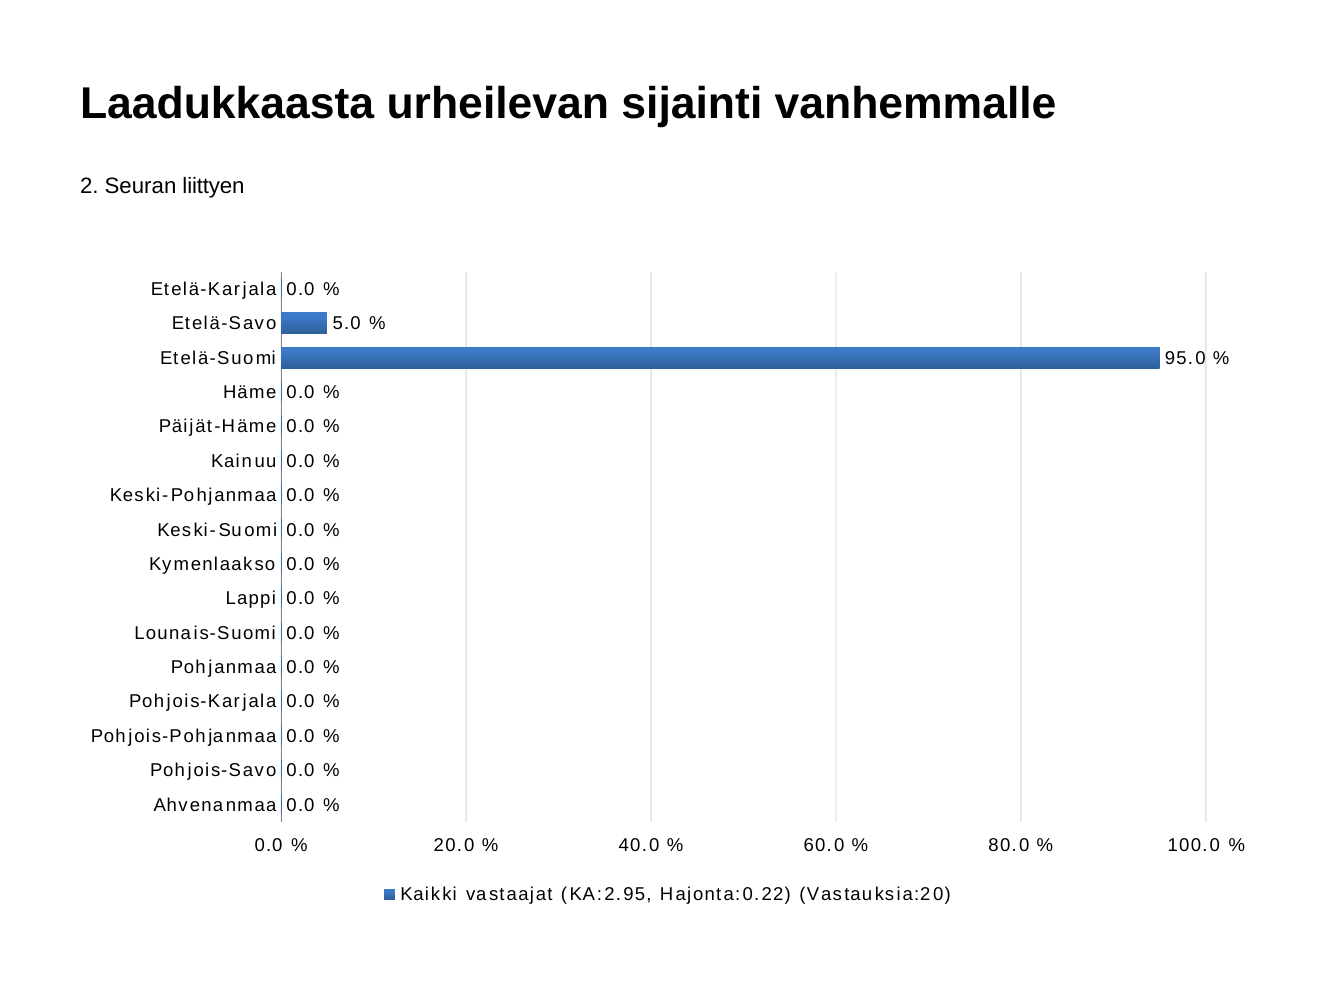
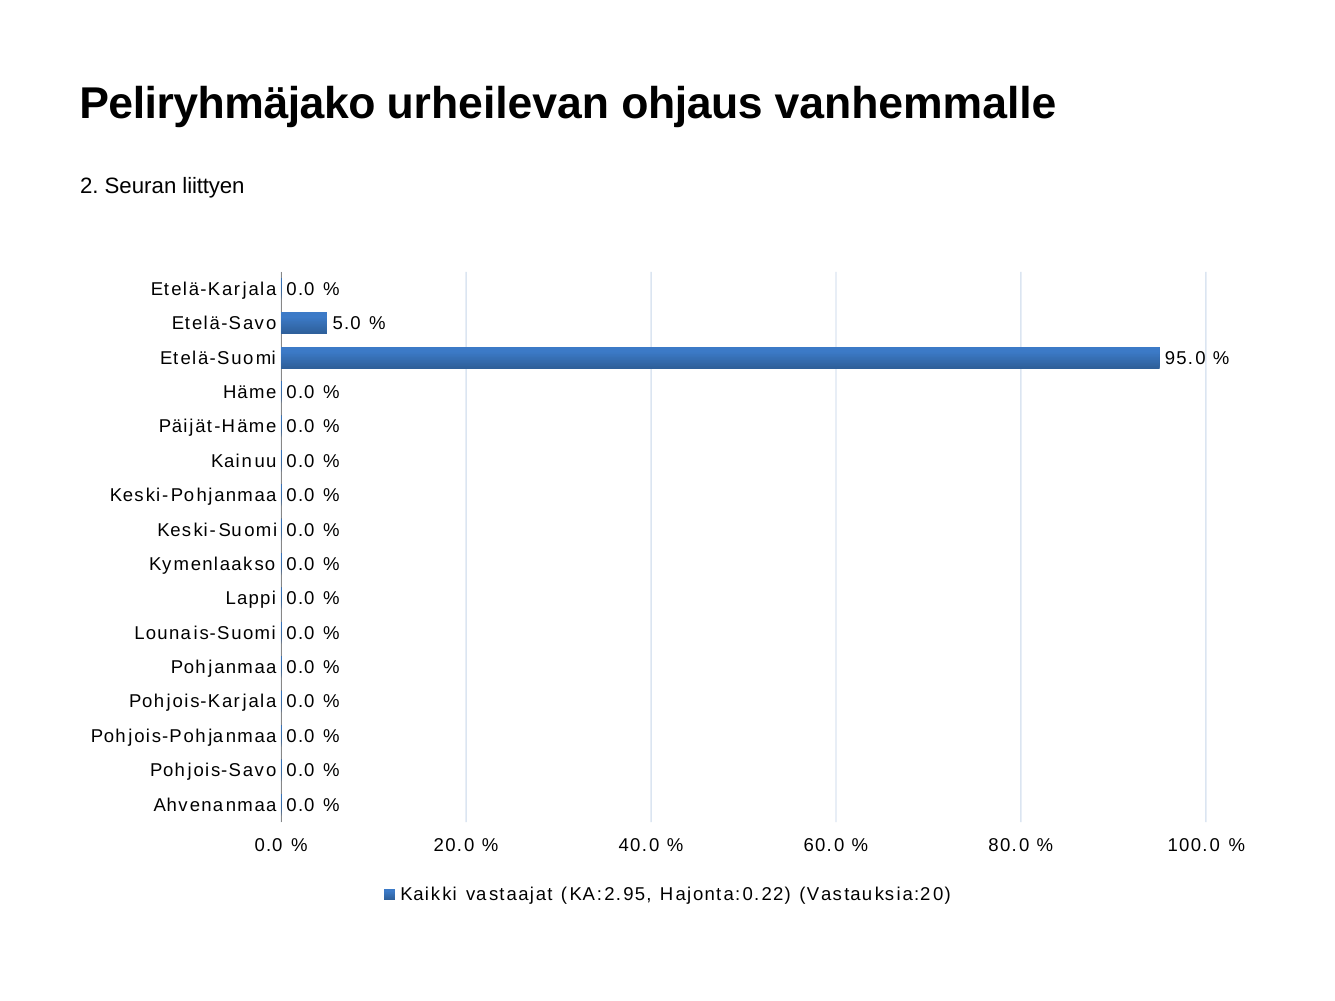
Laadukkaasta: Laadukkaasta -> Peliryhmäjako (227, 104)
sijainti: sijainti -> ohjaus (692, 104)
